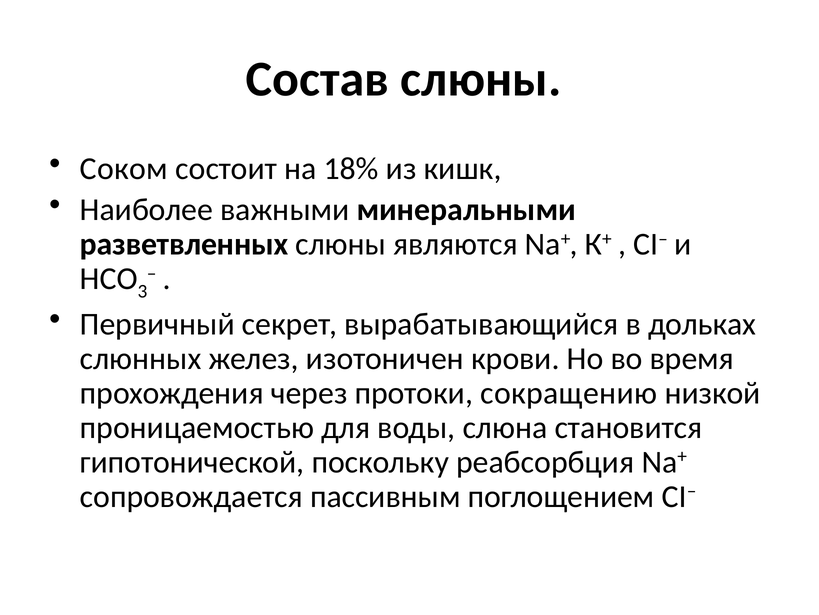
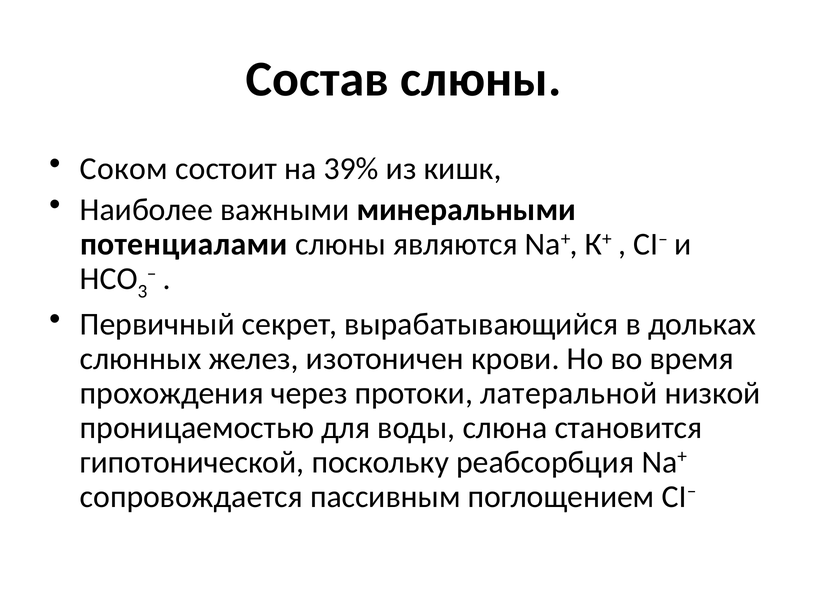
18%: 18% -> 39% (351, 169)
разветвленных: разветвленных -> потенциалами (184, 244)
сокращению: сокращению -> латеральной (569, 393)
